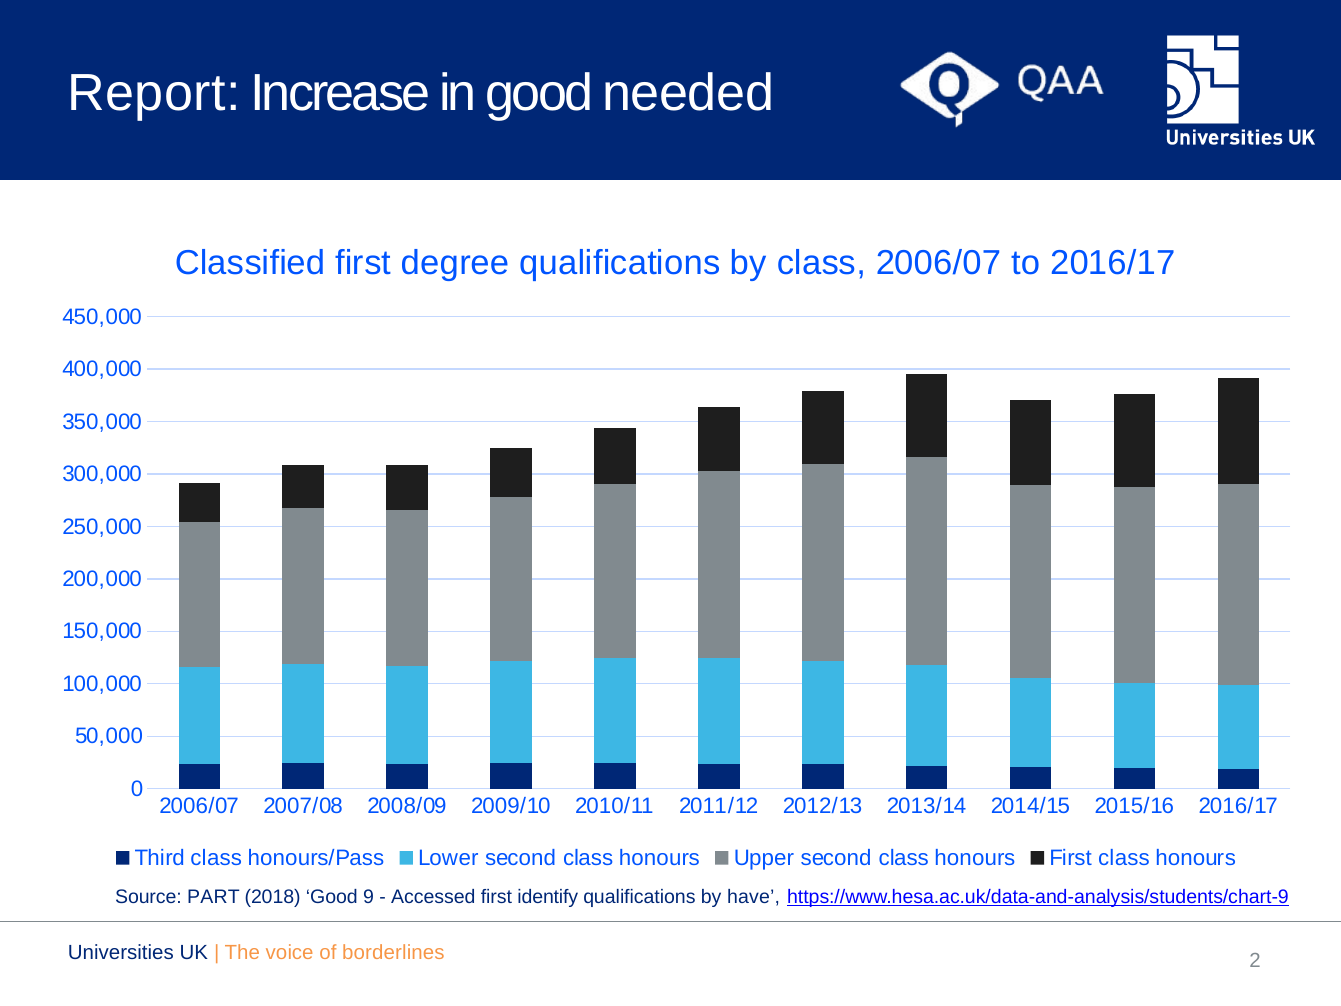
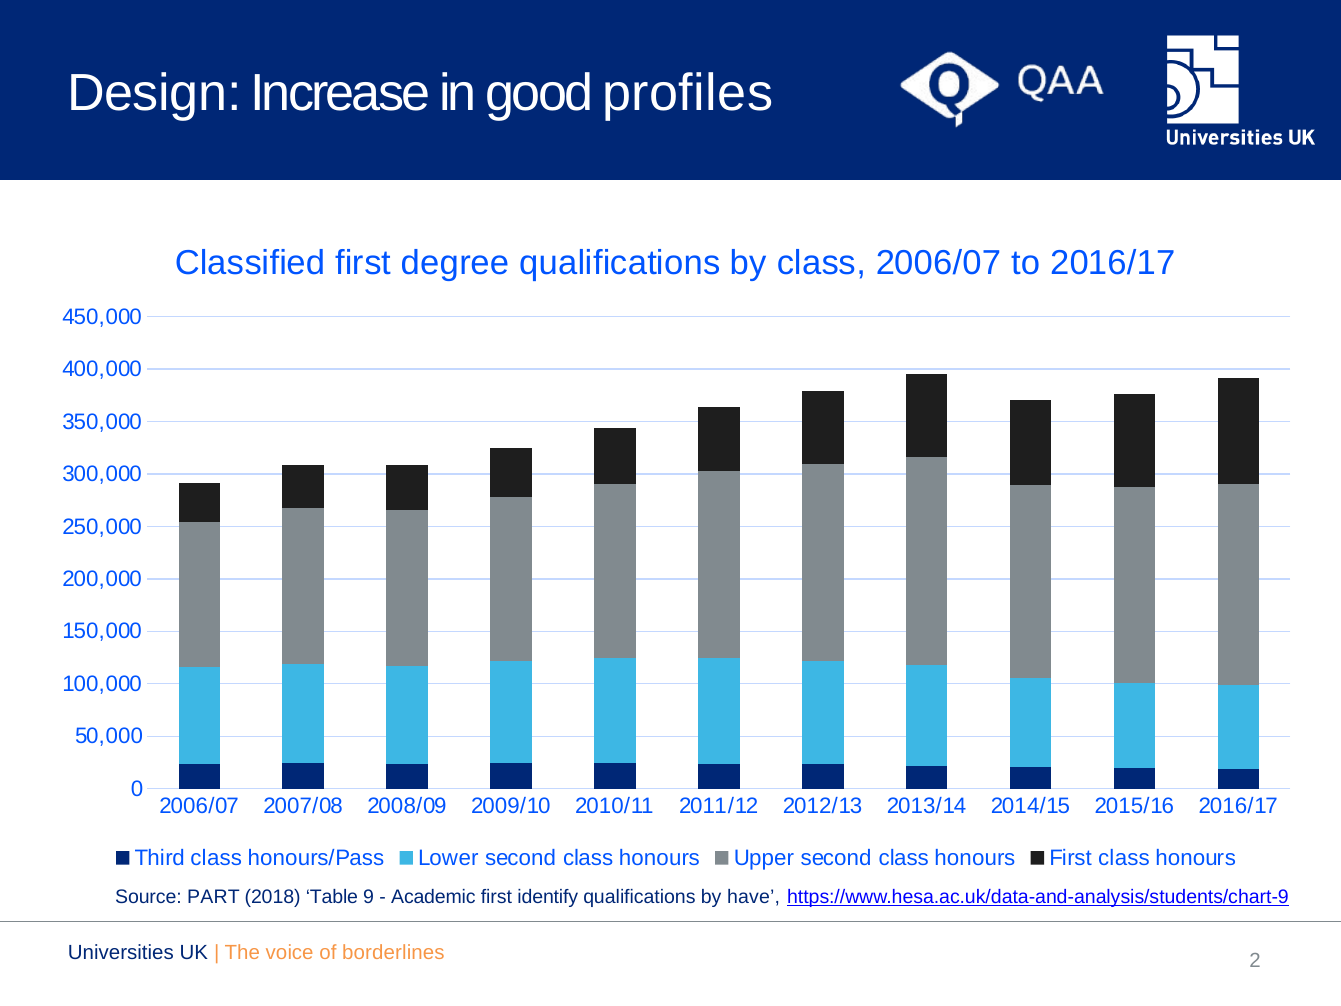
Report: Report -> Design (154, 94)
needed: needed -> profiles (688, 94)
2018 Good: Good -> Table (332, 897)
Accessed: Accessed -> Academic (433, 897)
